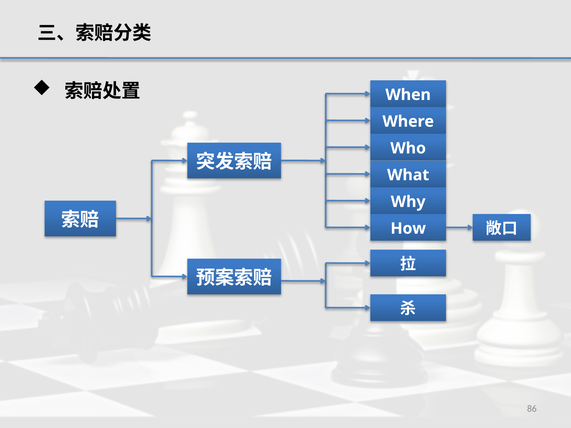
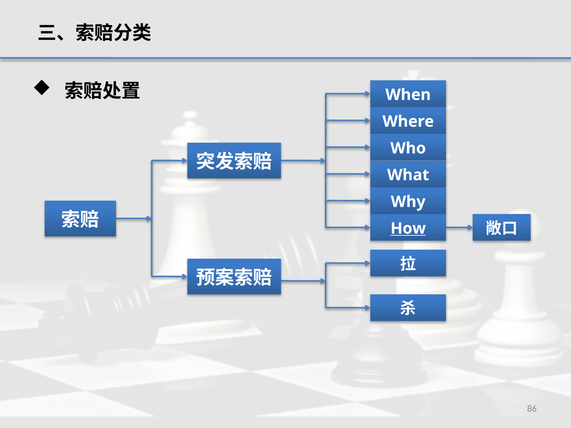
How underline: none -> present (408, 229)
